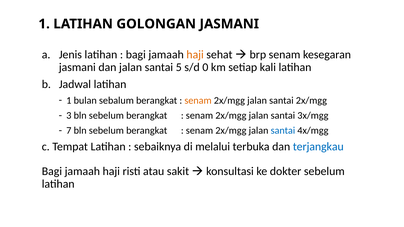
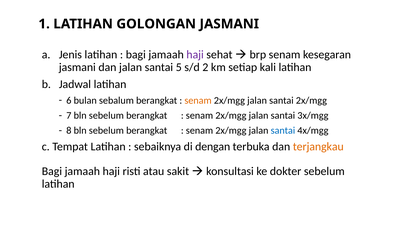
haji colour: orange -> purple (195, 55)
0: 0 -> 2 (205, 68)
1: 1 -> 6 (69, 100)
3: 3 -> 7 (69, 116)
7: 7 -> 8 (69, 131)
melalui: melalui -> dengan (213, 147)
terjangkau colour: blue -> orange (318, 147)
